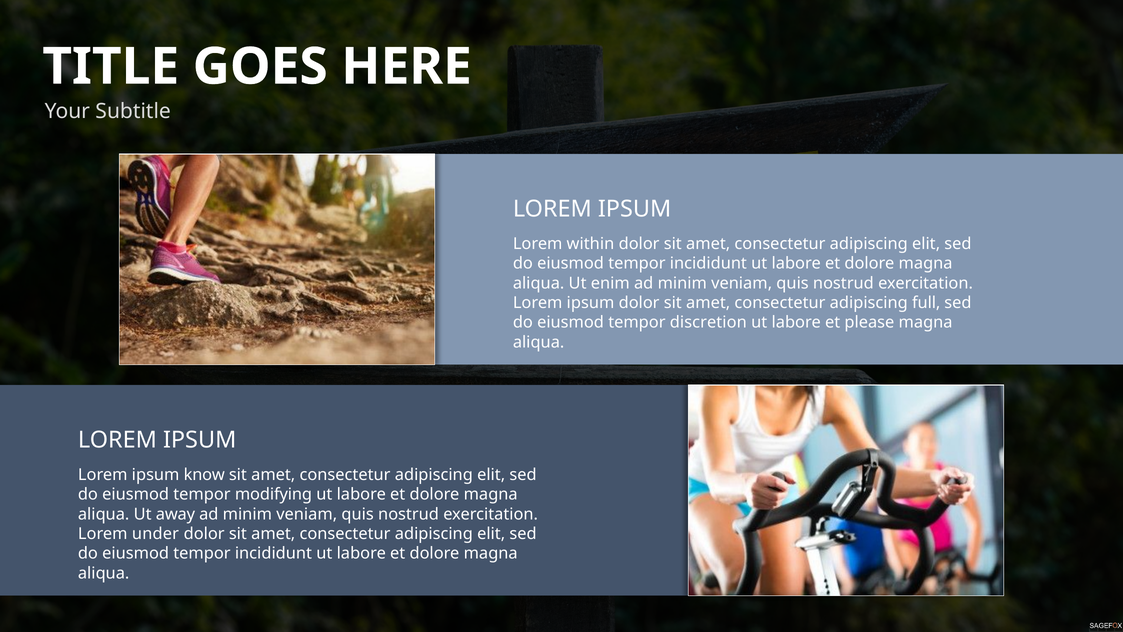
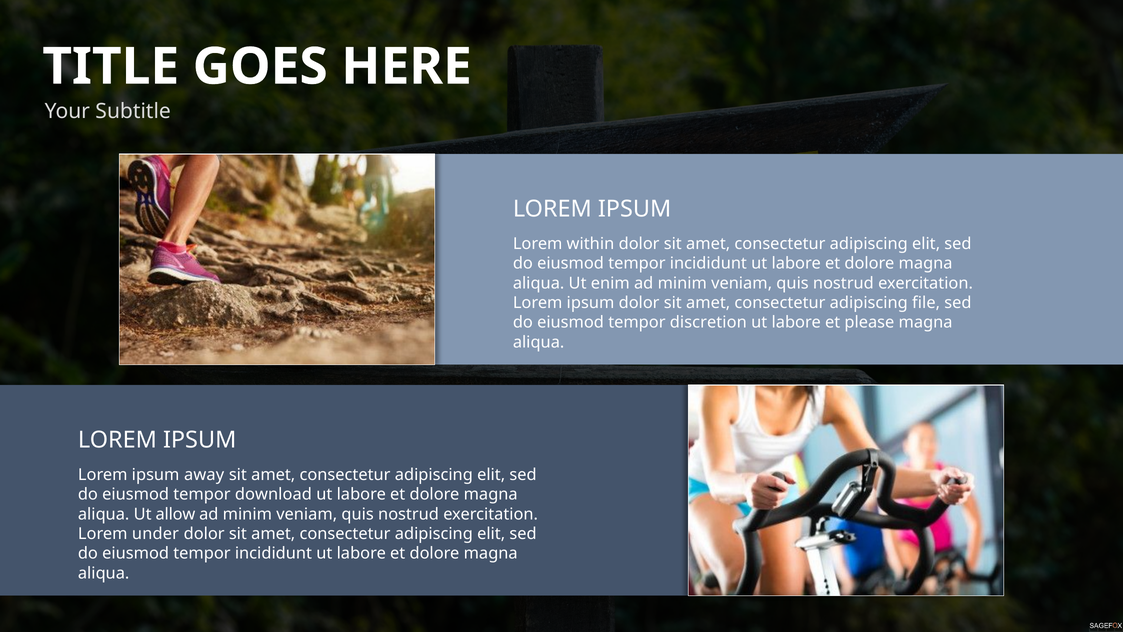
full: full -> file (926, 303)
know: know -> away (204, 475)
modifying: modifying -> download (273, 494)
away: away -> allow (175, 514)
